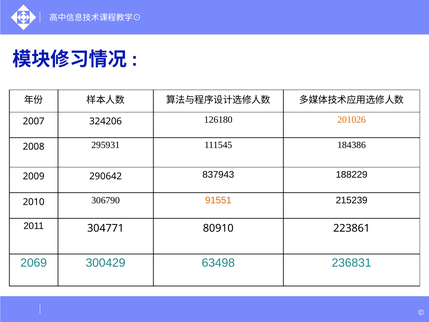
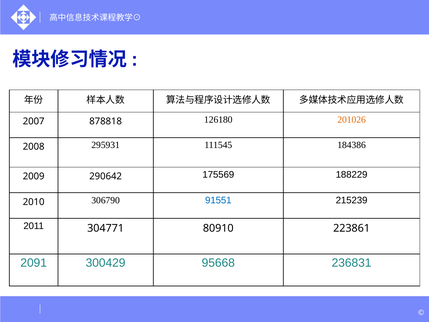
324206: 324206 -> 878818 (106, 121)
837943: 837943 -> 175569 (218, 175)
91551 colour: orange -> blue (218, 200)
2069: 2069 -> 2091 (34, 263)
63498: 63498 -> 95668 (218, 263)
